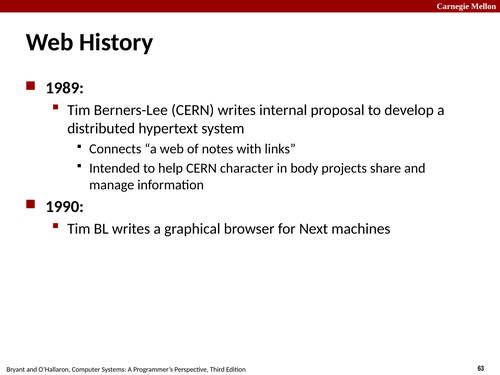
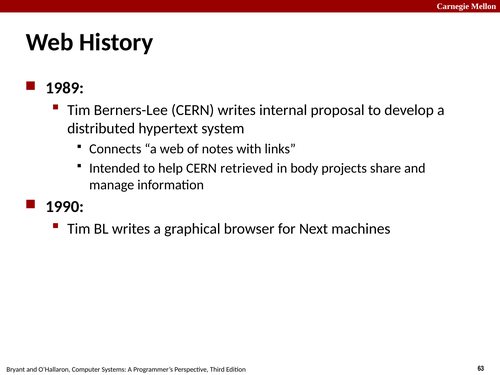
character: character -> retrieved (247, 168)
